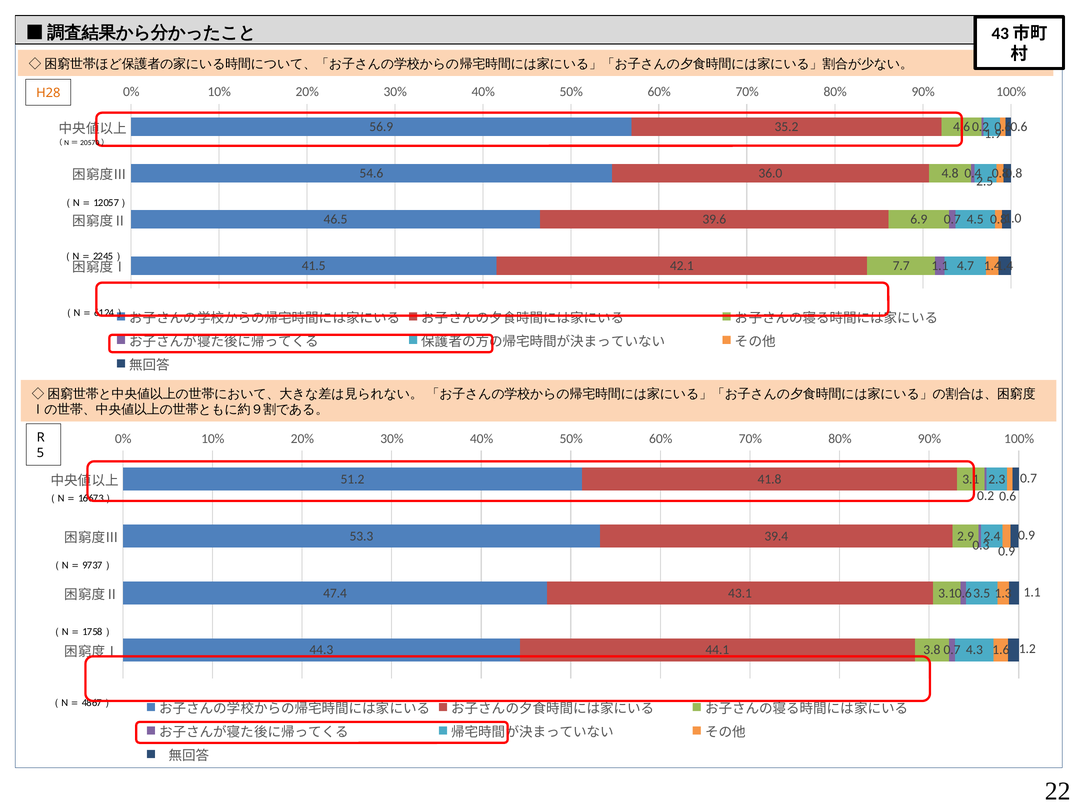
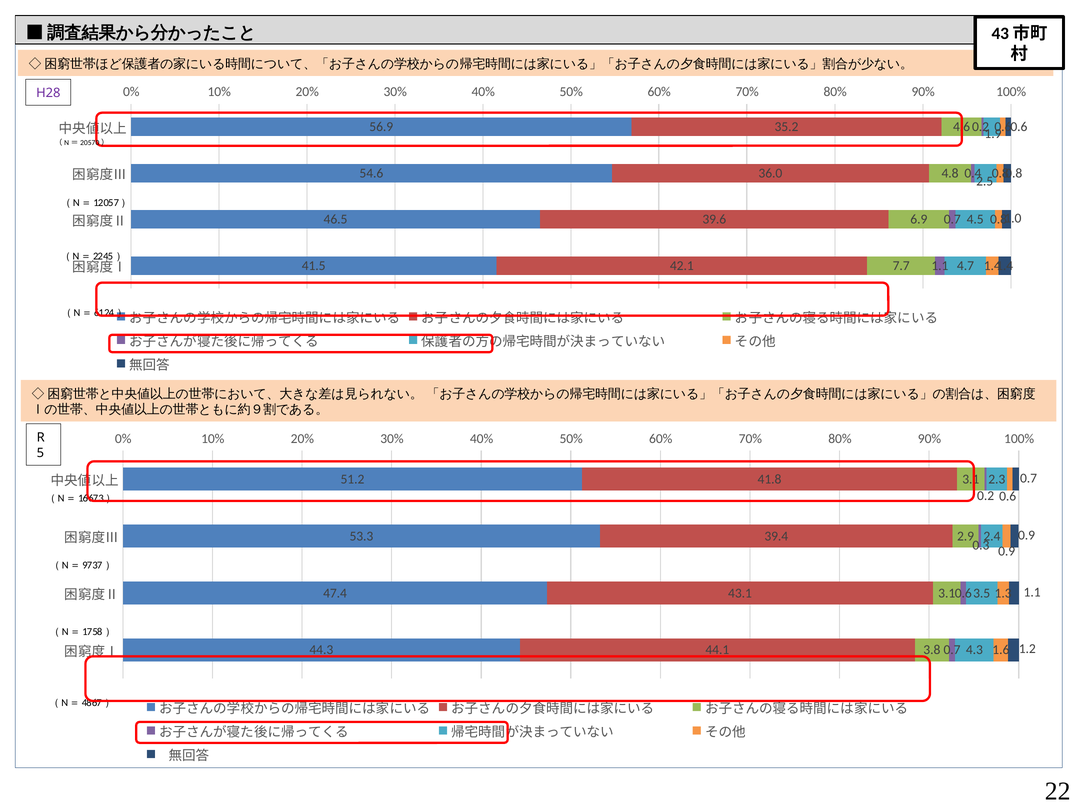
H28 colour: orange -> purple (48, 93)
